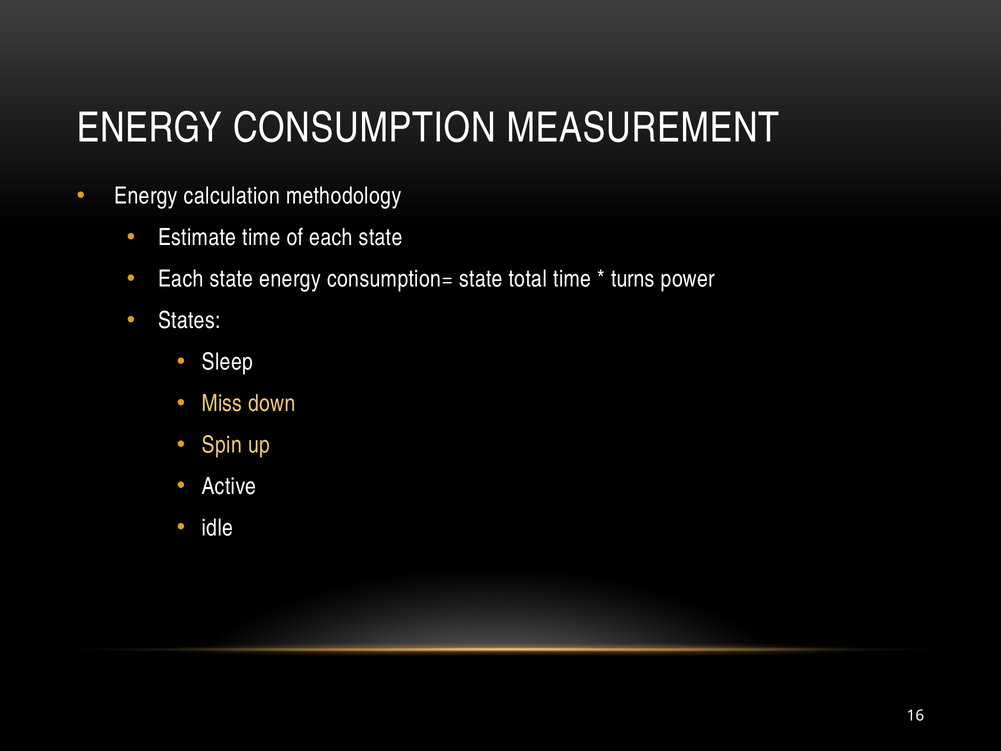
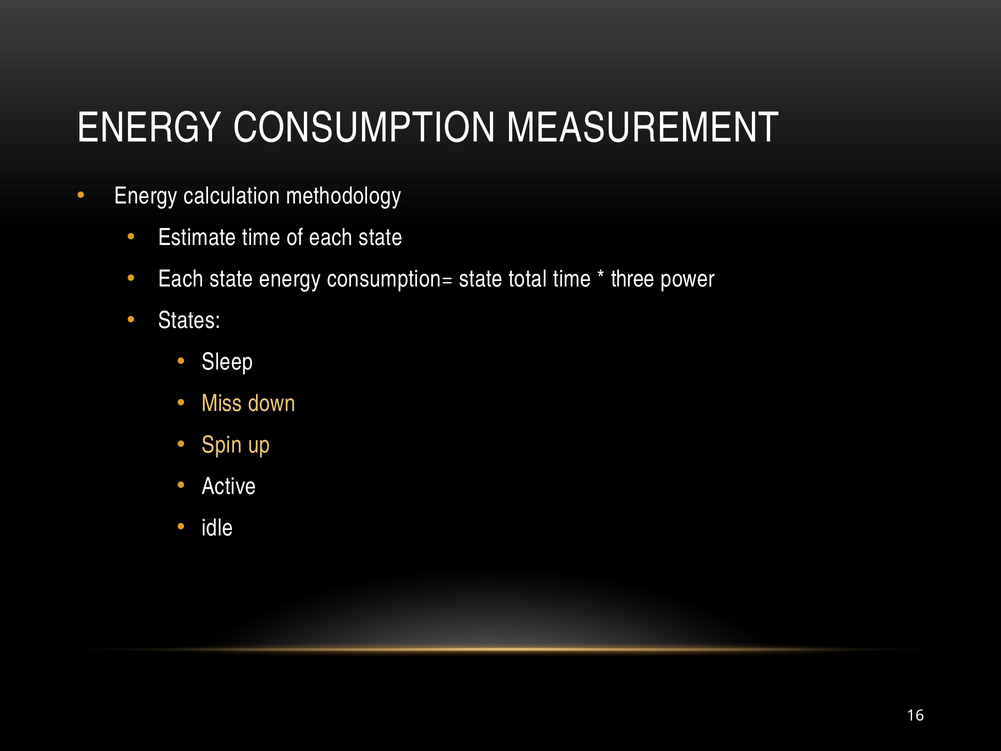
turns: turns -> three (633, 279)
